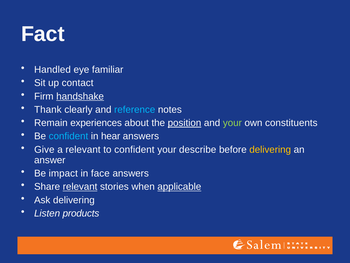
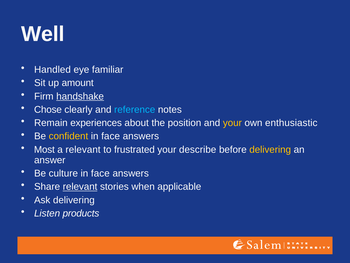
Fact: Fact -> Well (43, 34)
contact: contact -> amount (78, 83)
Thank: Thank -> Chose (48, 109)
position underline: present -> none (184, 123)
your colour: light green -> yellow (232, 123)
constituents: constituents -> enthusiastic (291, 123)
confident colour: light blue -> yellow (68, 136)
hear: hear -> face (111, 136)
Give: Give -> Most (44, 149)
to confident: confident -> frustrated (134, 149)
impact: impact -> culture (63, 173)
applicable underline: present -> none (179, 186)
